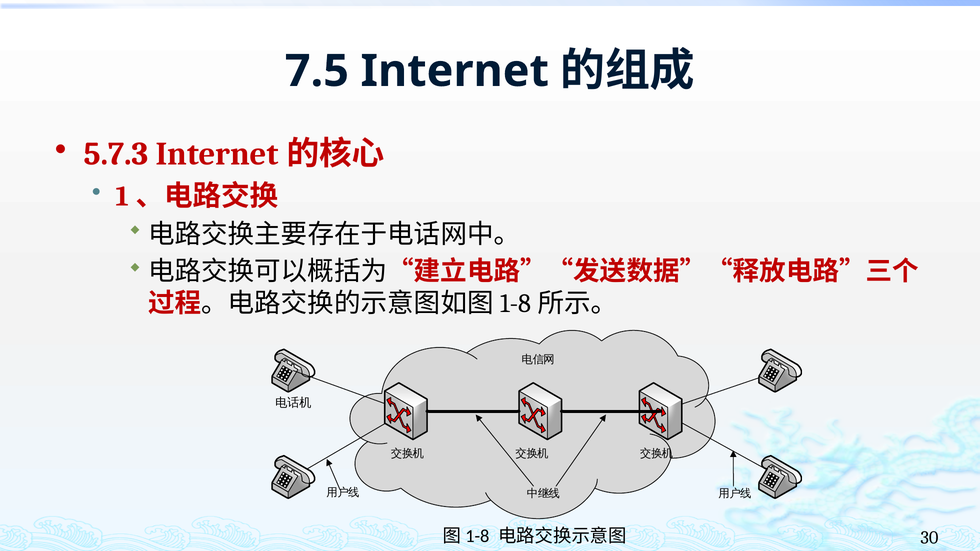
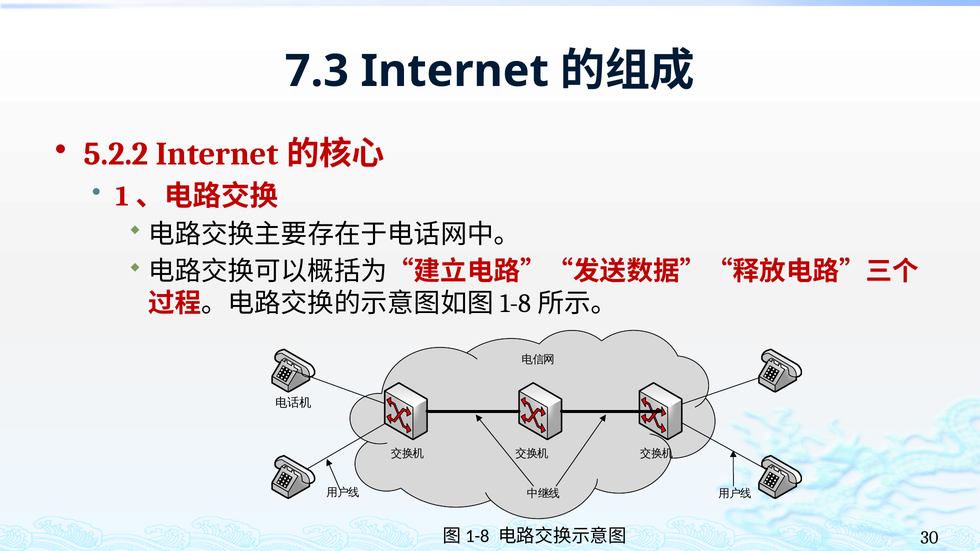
7.5: 7.5 -> 7.3 (317, 71)
5.7.3: 5.7.3 -> 5.2.2 (116, 154)
